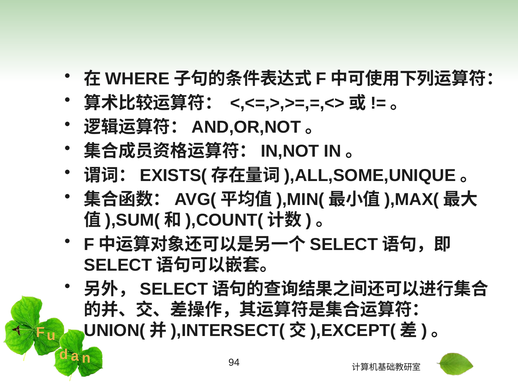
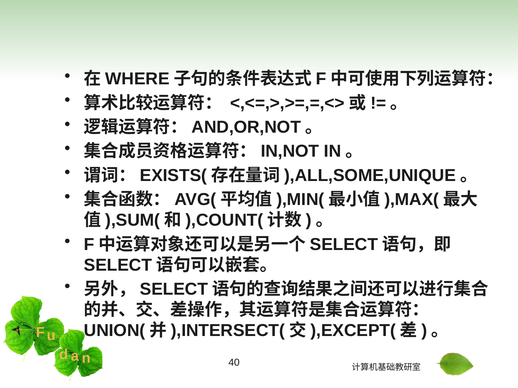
94: 94 -> 40 (234, 363)
